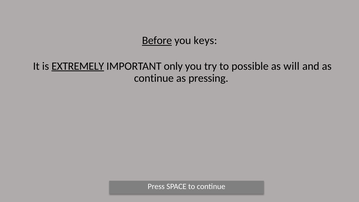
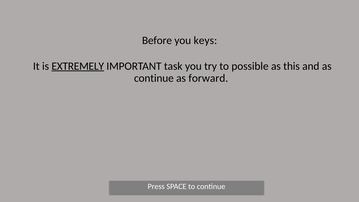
Before underline: present -> none (157, 40)
only: only -> task (173, 66)
will: will -> this (292, 66)
pressing: pressing -> forward (208, 78)
